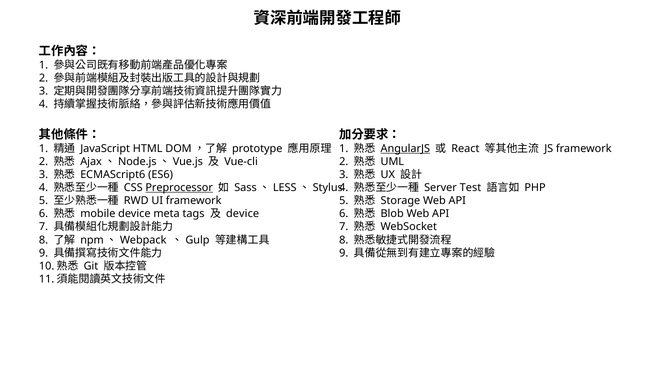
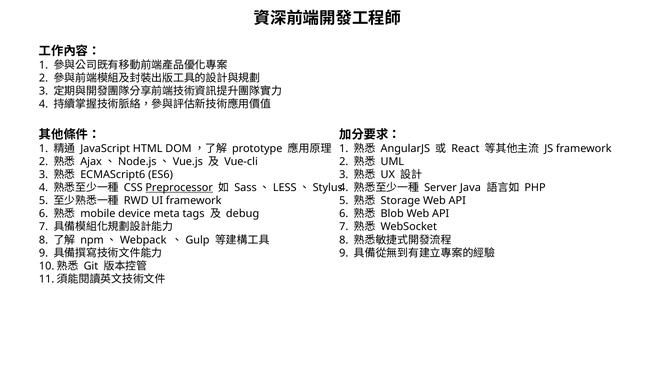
AngularJS underline: present -> none (405, 149)
Test: Test -> Java (470, 188)
device: device -> debug (243, 214)
